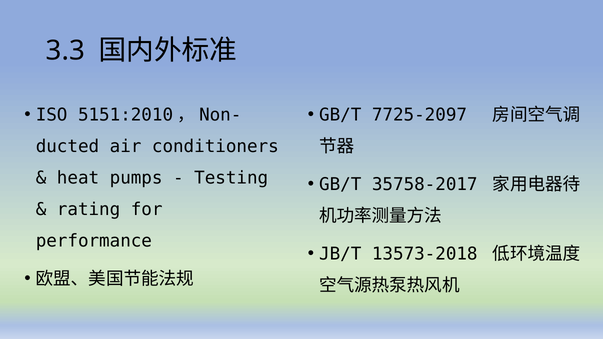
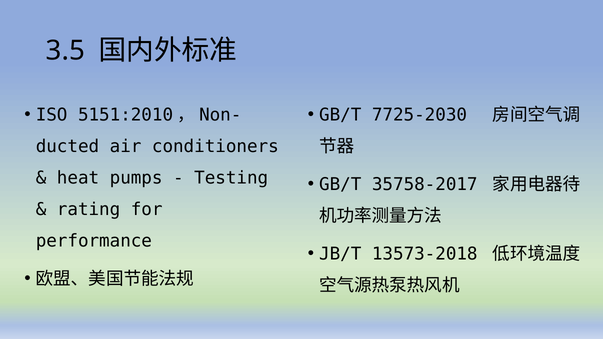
3.3: 3.3 -> 3.5 (65, 51)
7725-2097: 7725-2097 -> 7725-2030 (419, 115)
